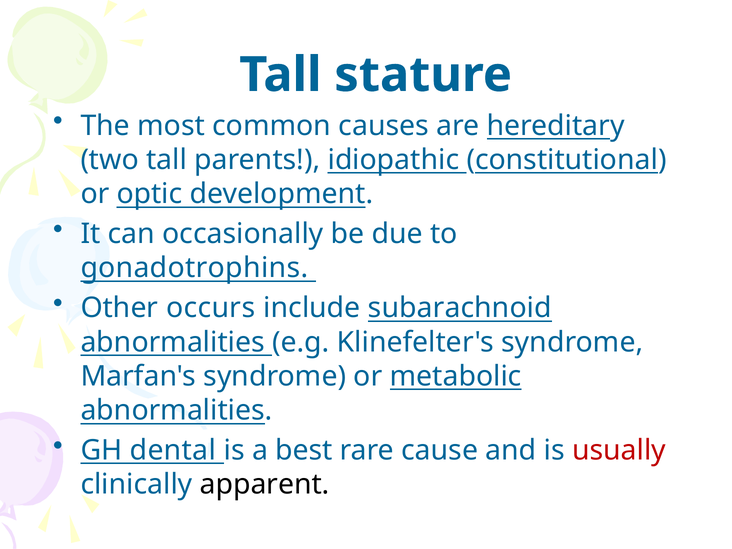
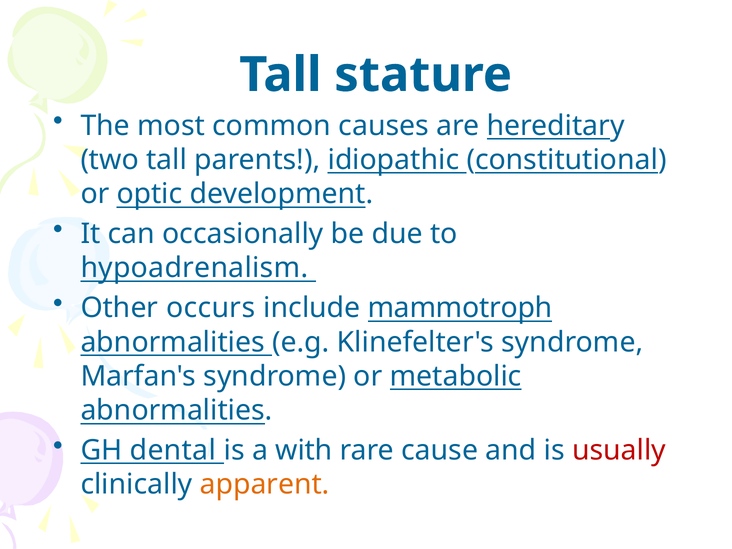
gonadotrophins: gonadotrophins -> hypoadrenalism (194, 268)
subarachnoid: subarachnoid -> mammotroph (460, 308)
best: best -> with (304, 450)
apparent colour: black -> orange (265, 485)
